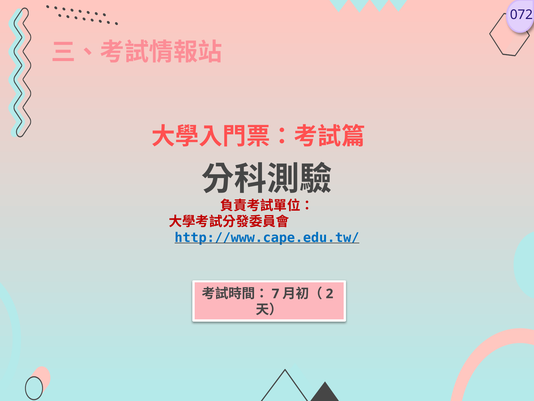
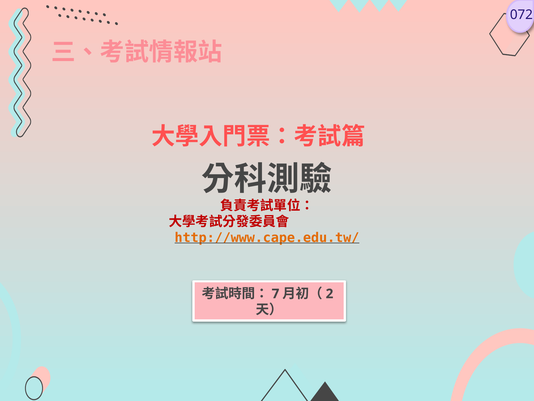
http://www.cape.edu.tw/ colour: blue -> orange (267, 238)
